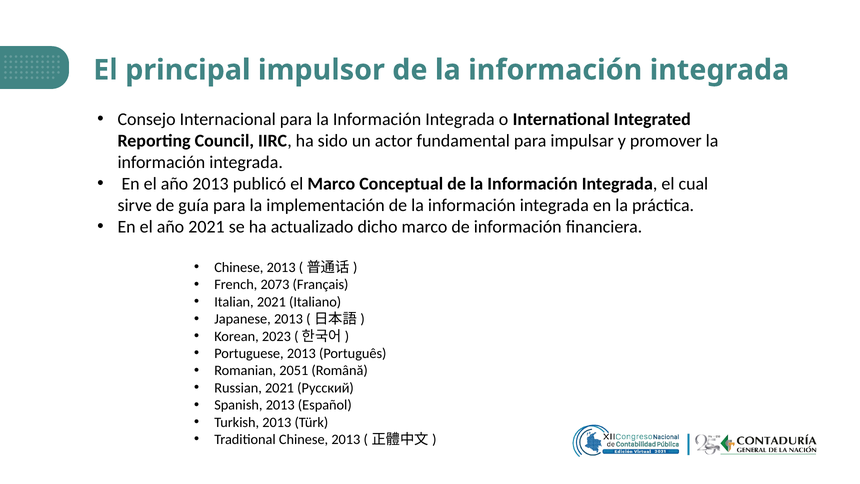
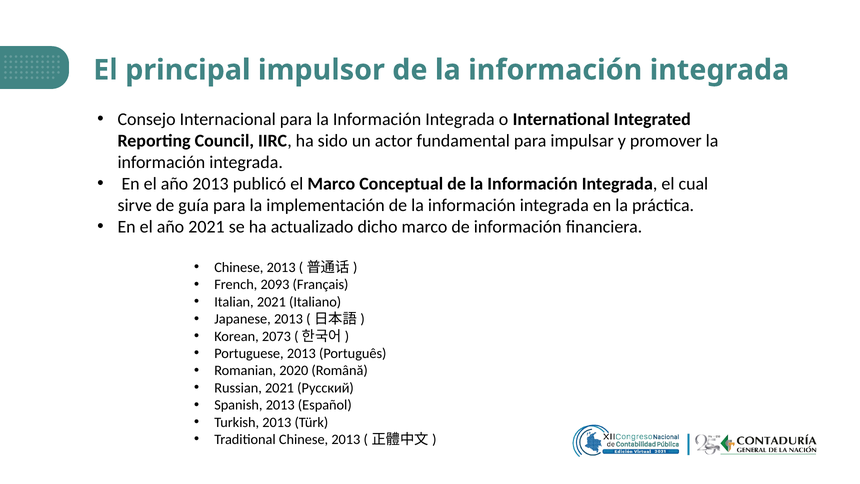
2073: 2073 -> 2093 (275, 285)
2023: 2023 -> 2073 (276, 336)
2051: 2051 -> 2020 (294, 371)
